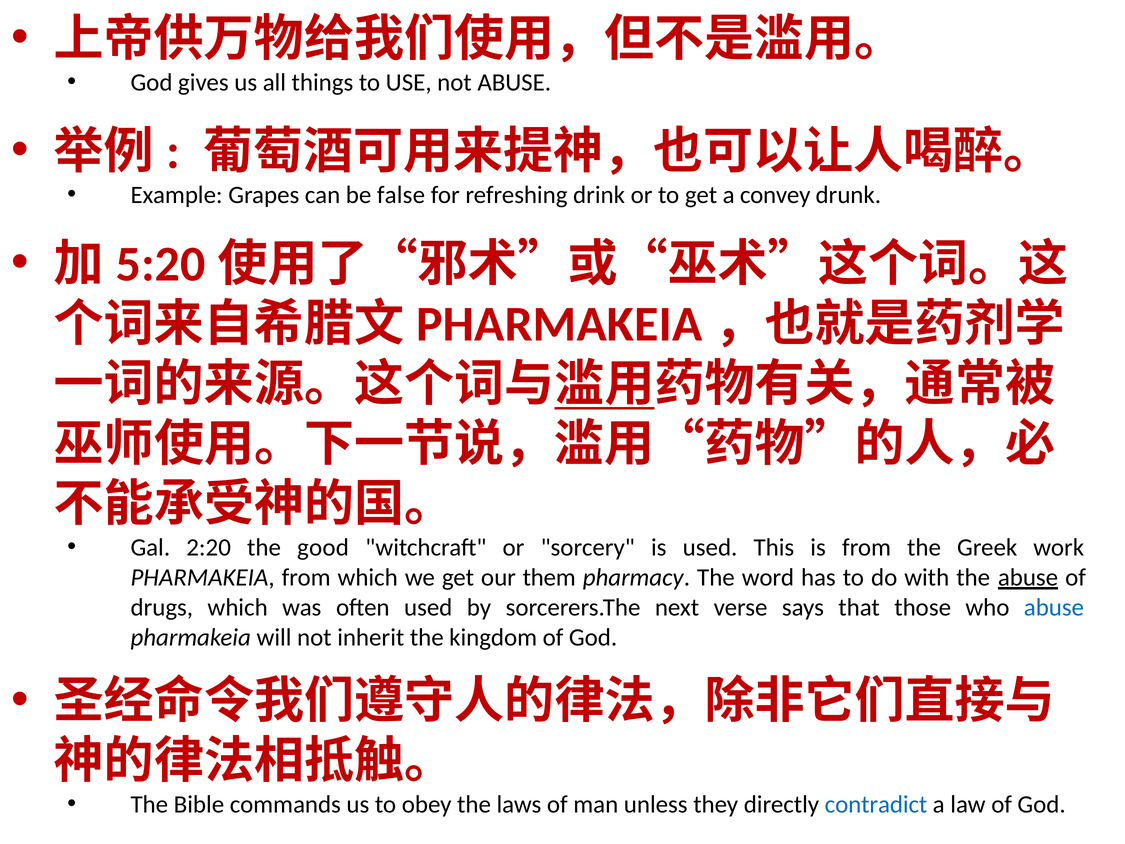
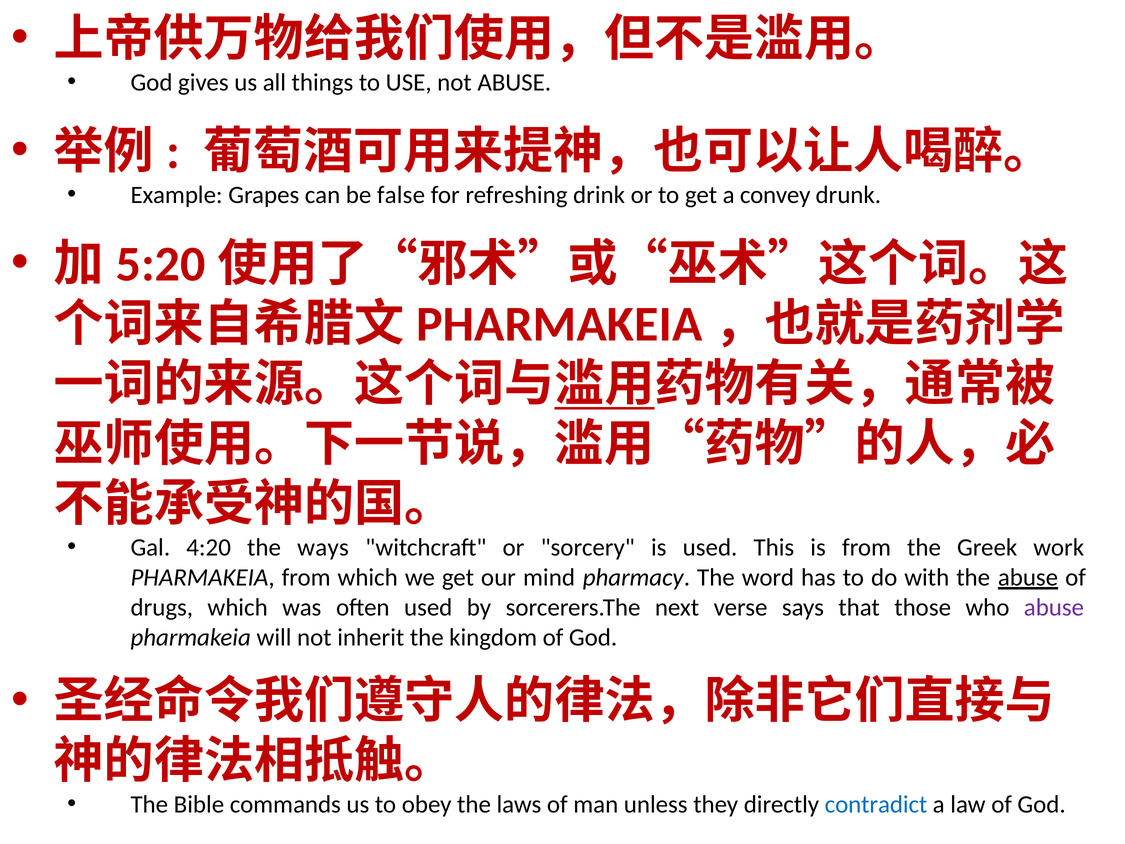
2:20: 2:20 -> 4:20 (209, 547)
good: good -> ways (323, 547)
them: them -> mind (549, 577)
abuse colour: blue -> purple (1054, 607)
